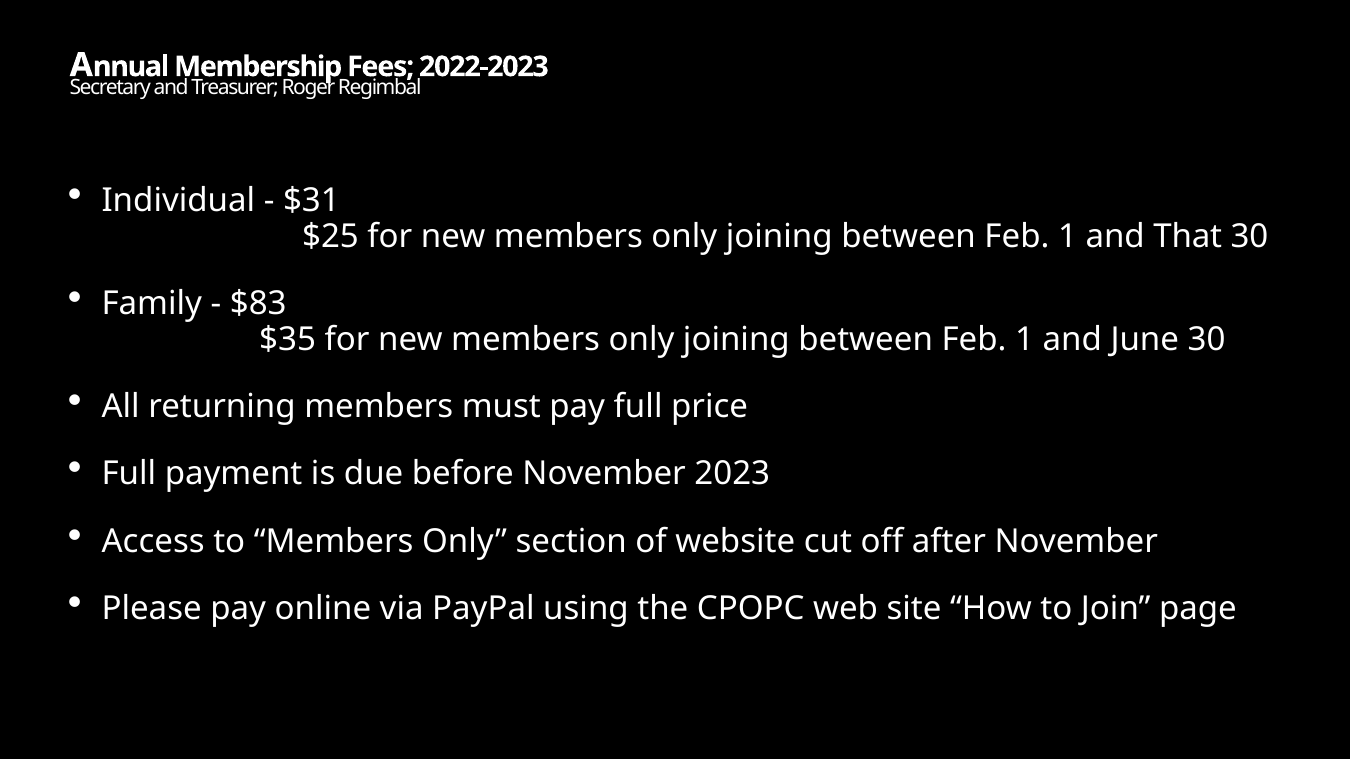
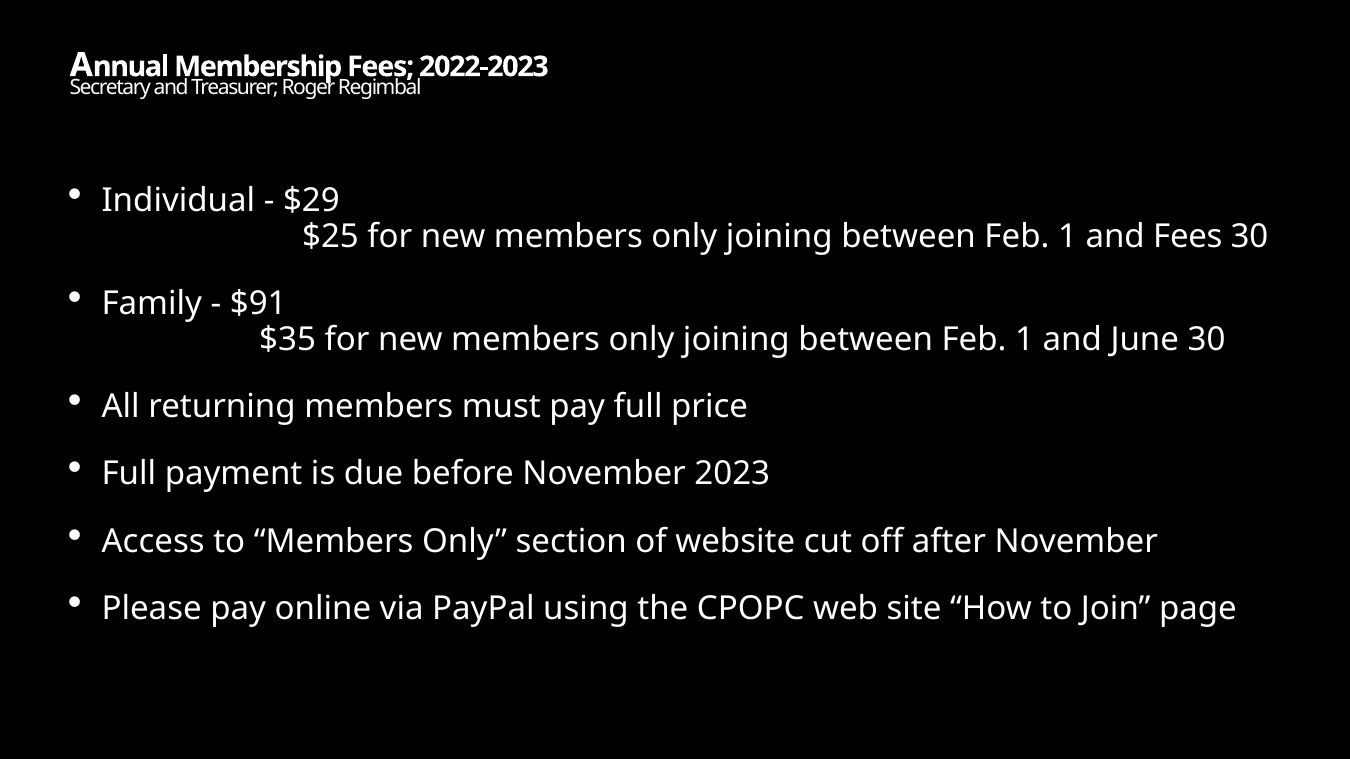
$31: $31 -> $29 (311, 201)
and That: That -> Fees (1188, 237)
$83: $83 -> $91 (258, 304)
